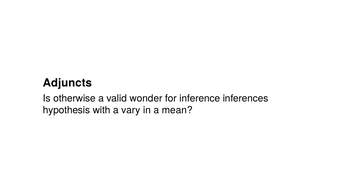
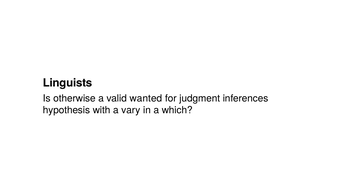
Adjuncts: Adjuncts -> Linguists (68, 83)
wonder: wonder -> wanted (146, 98)
inference: inference -> judgment (200, 98)
mean: mean -> which (177, 110)
